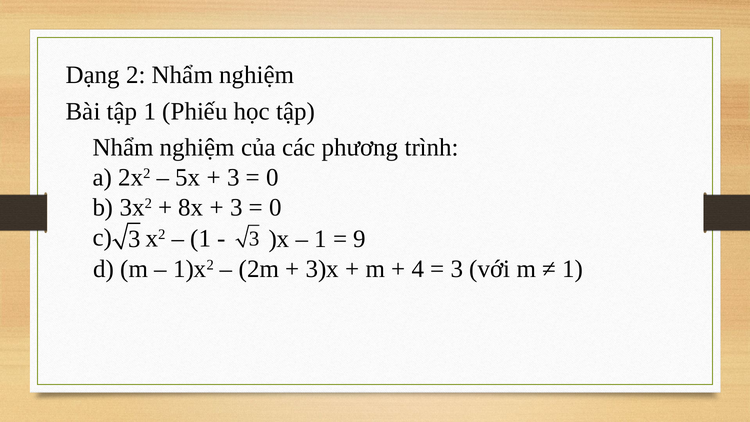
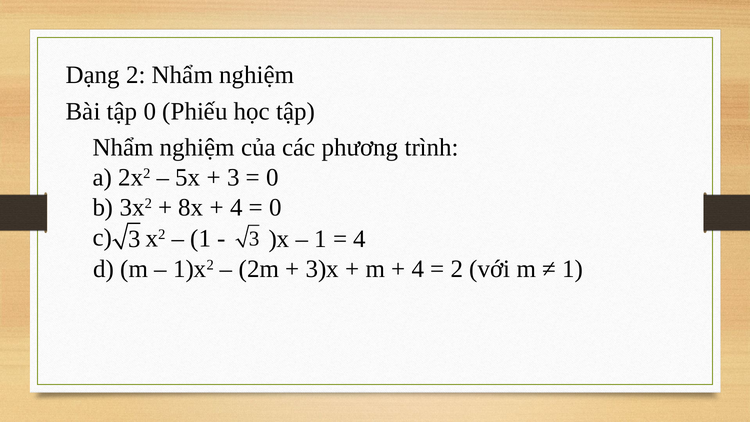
tập 1: 1 -> 0 (150, 111)
3: 3 -> 4 (236, 207)
9: 9 -> 4 (360, 239)
3: 3 -> 2 (457, 269)
